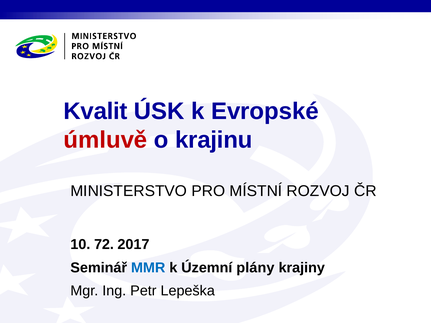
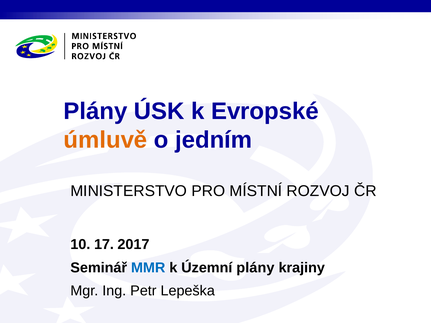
Kvalit: Kvalit -> Plány (95, 111)
úmluvě colour: red -> orange (105, 140)
krajinu: krajinu -> jedním (214, 140)
72: 72 -> 17 (104, 245)
